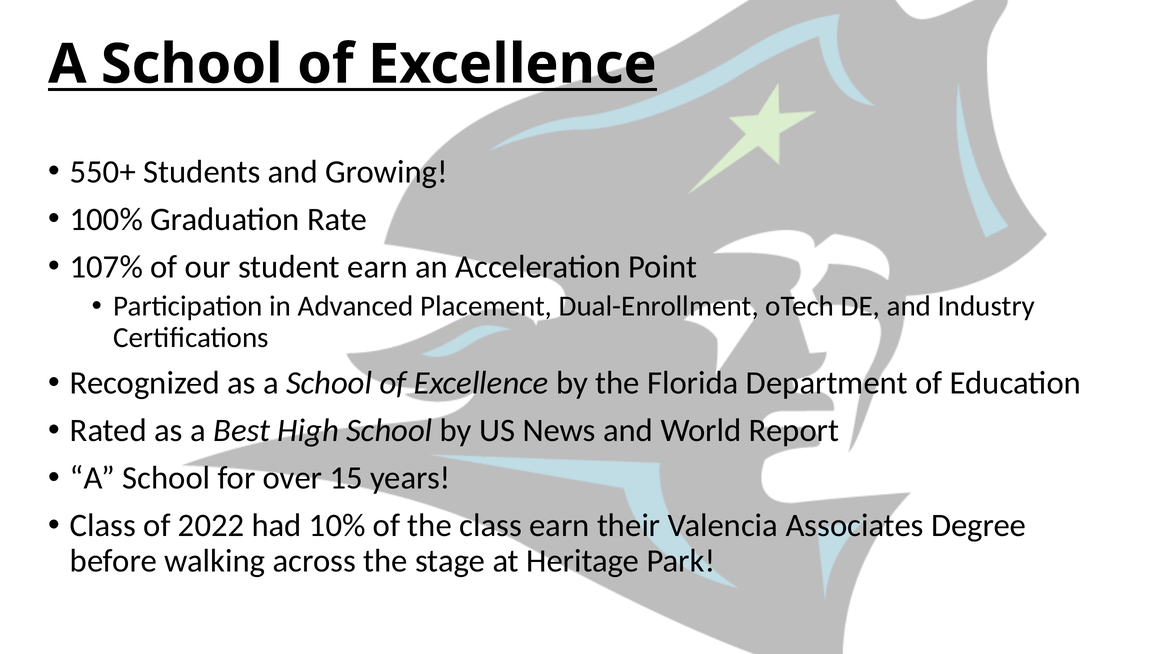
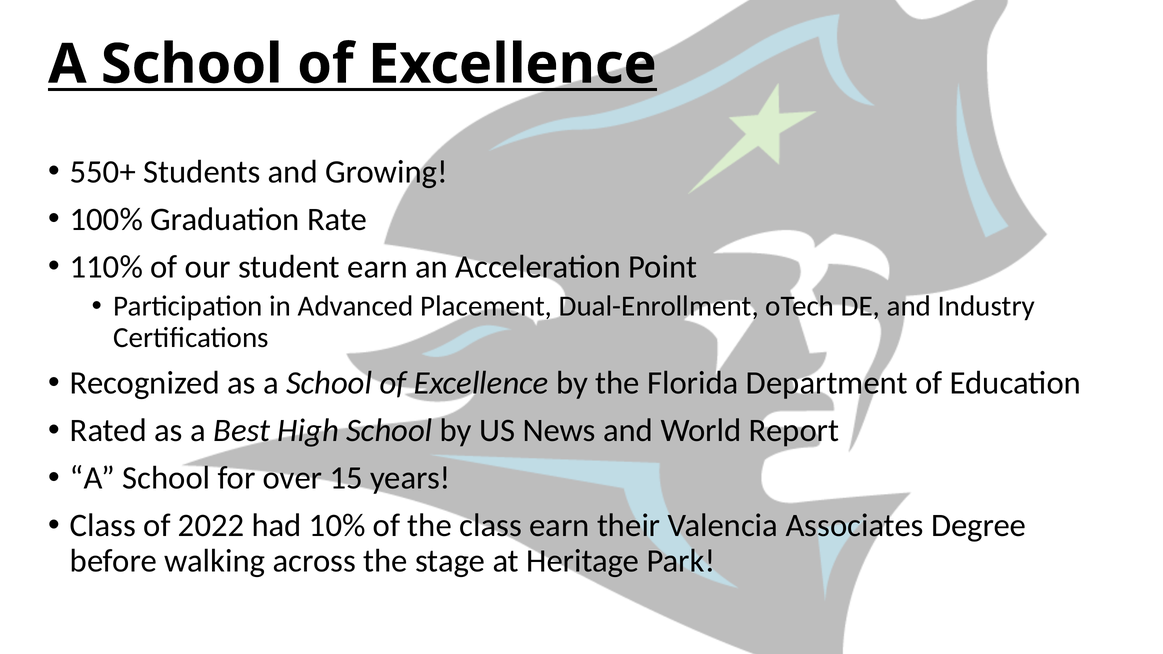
107%: 107% -> 110% (106, 267)
